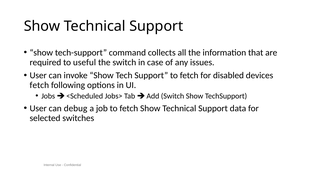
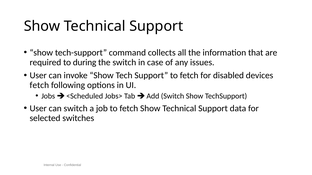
useful: useful -> during (85, 63)
can debug: debug -> switch (76, 109)
